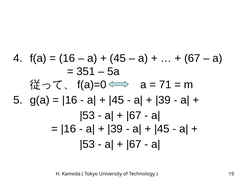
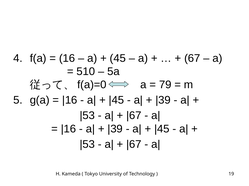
351: 351 -> 510 (86, 72)
71: 71 -> 79 (165, 85)
